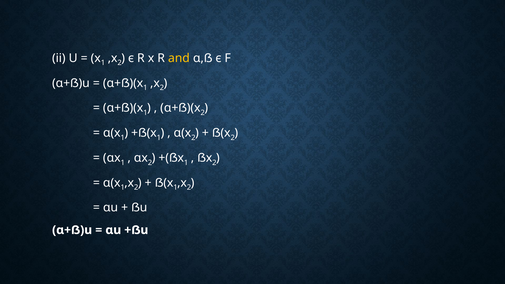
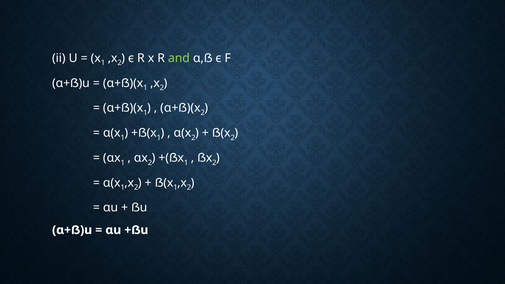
and colour: yellow -> light green (179, 58)
